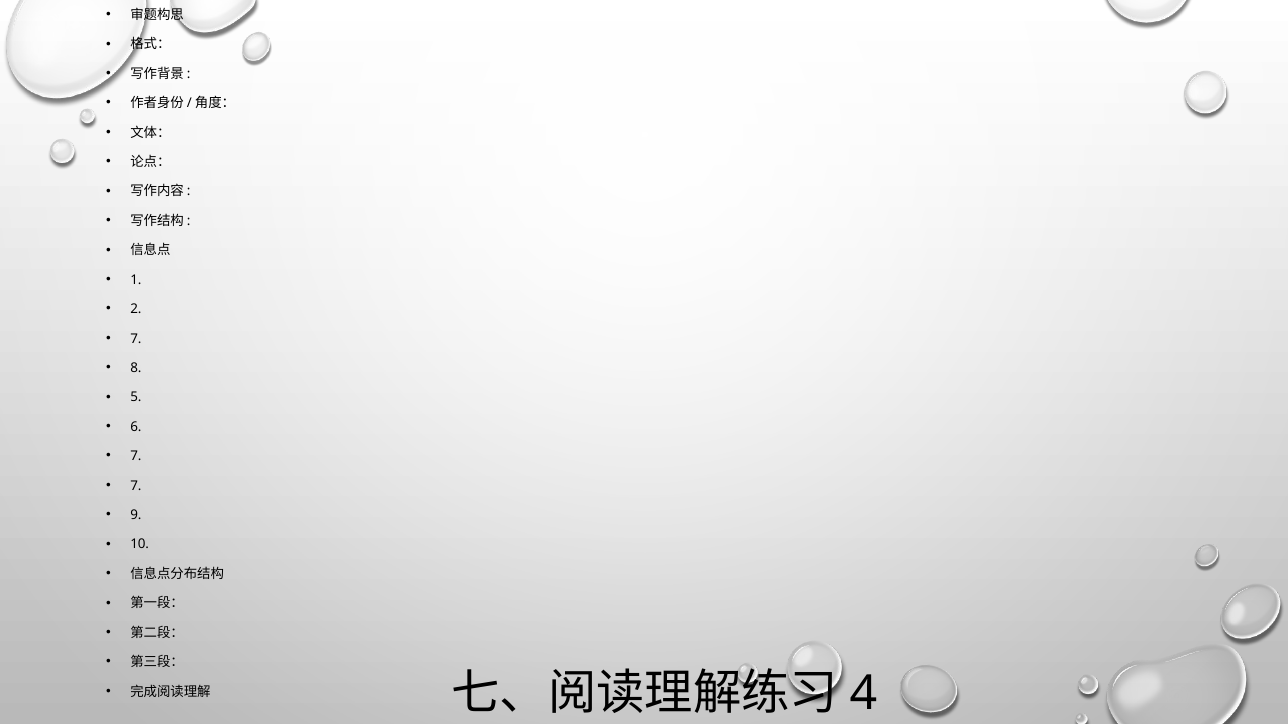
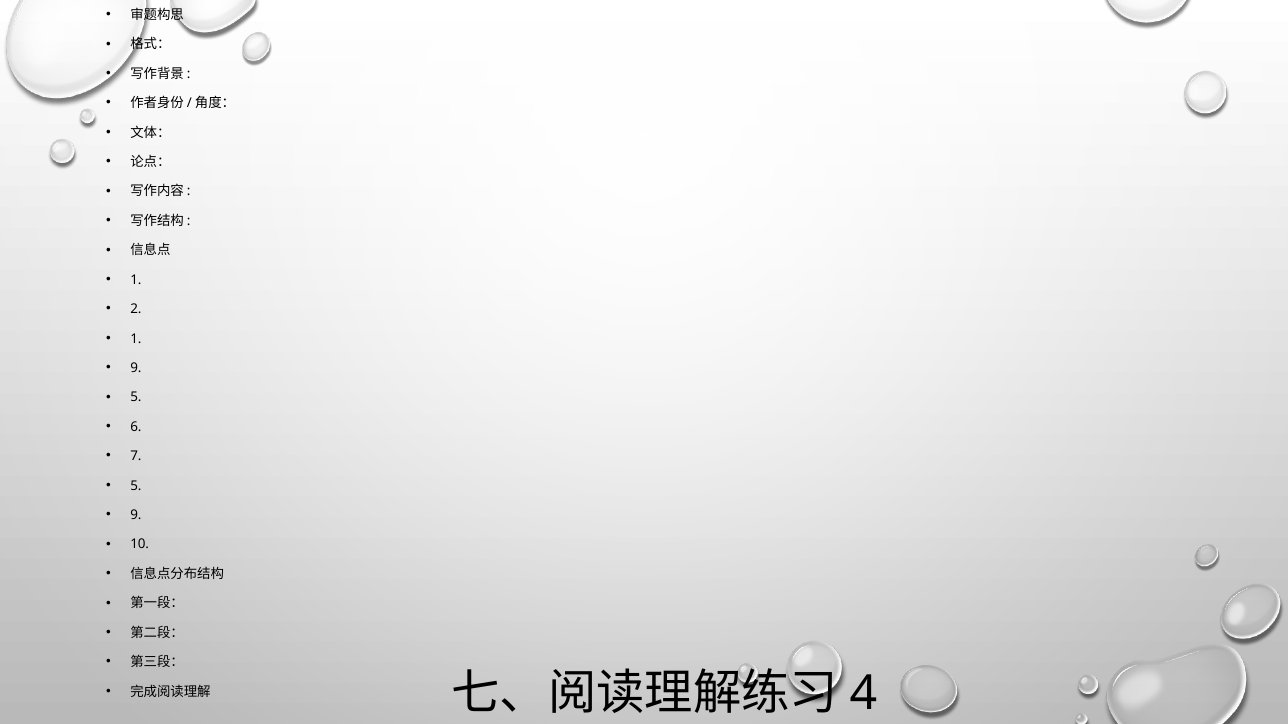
7: 7 -> 1 (136, 339)
8: 8 -> 9 (136, 368)
7: 7 -> 5 (136, 486)
